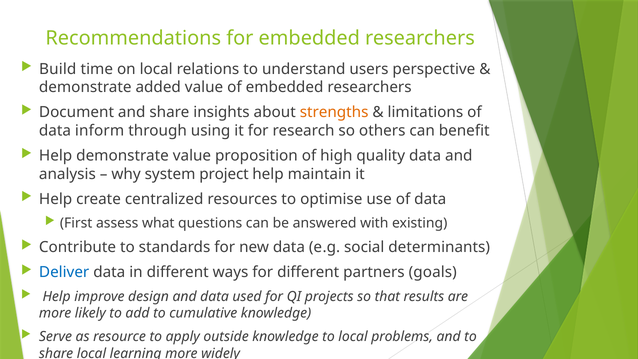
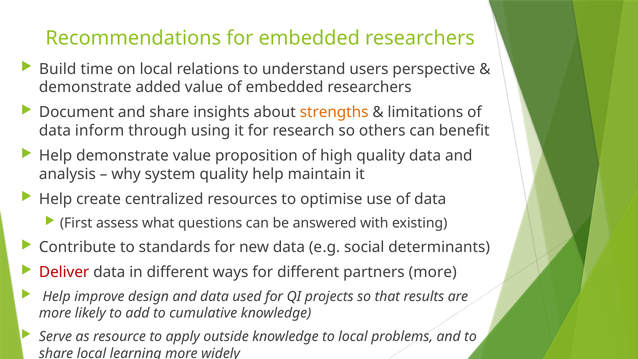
system project: project -> quality (224, 174)
Deliver colour: blue -> red (64, 272)
partners goals: goals -> more (433, 272)
